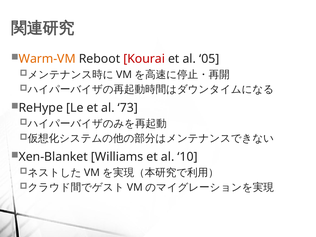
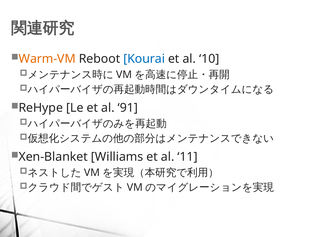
Kourai colour: red -> blue (144, 59)
05: 05 -> 10 (209, 59)
73: 73 -> 91 (128, 108)
10: 10 -> 11 (188, 157)
